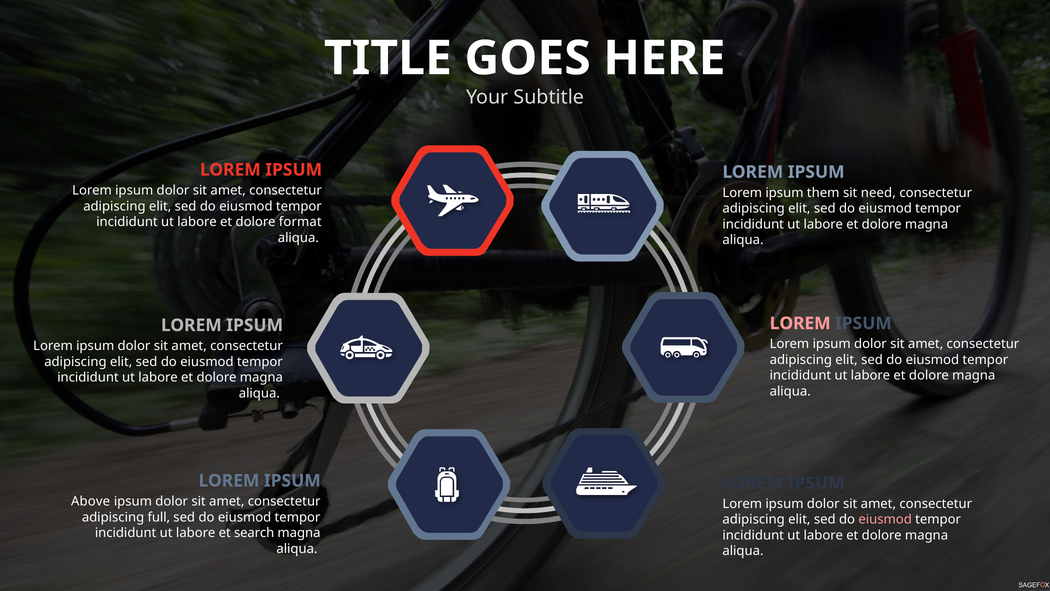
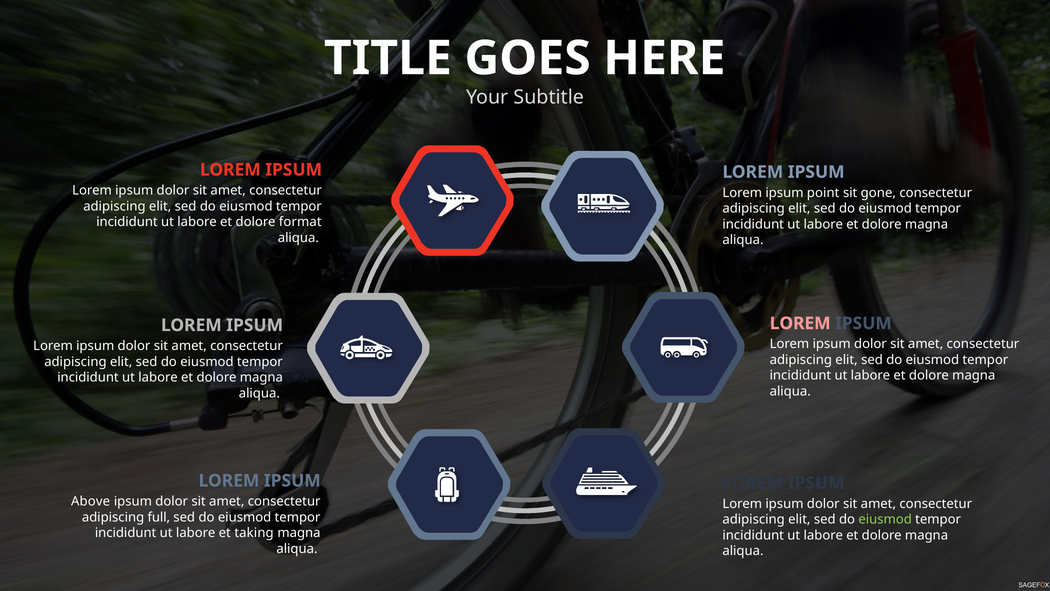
them: them -> point (823, 193)
need: need -> gone (878, 193)
eiusmod colour: pink -> light green (885, 519)
search: search -> taking (254, 533)
